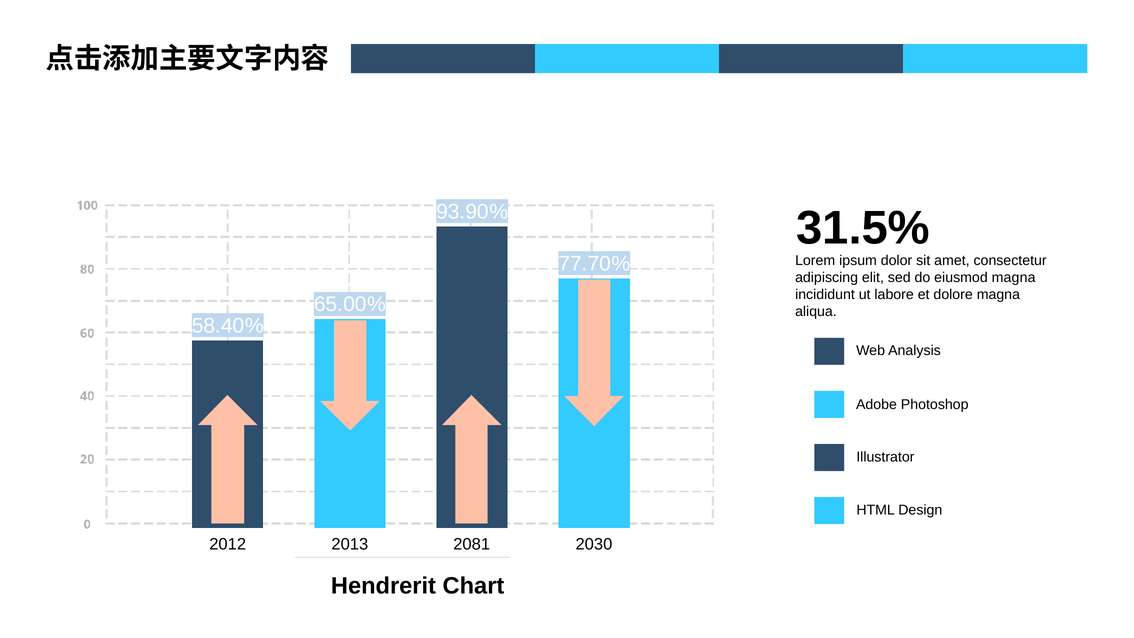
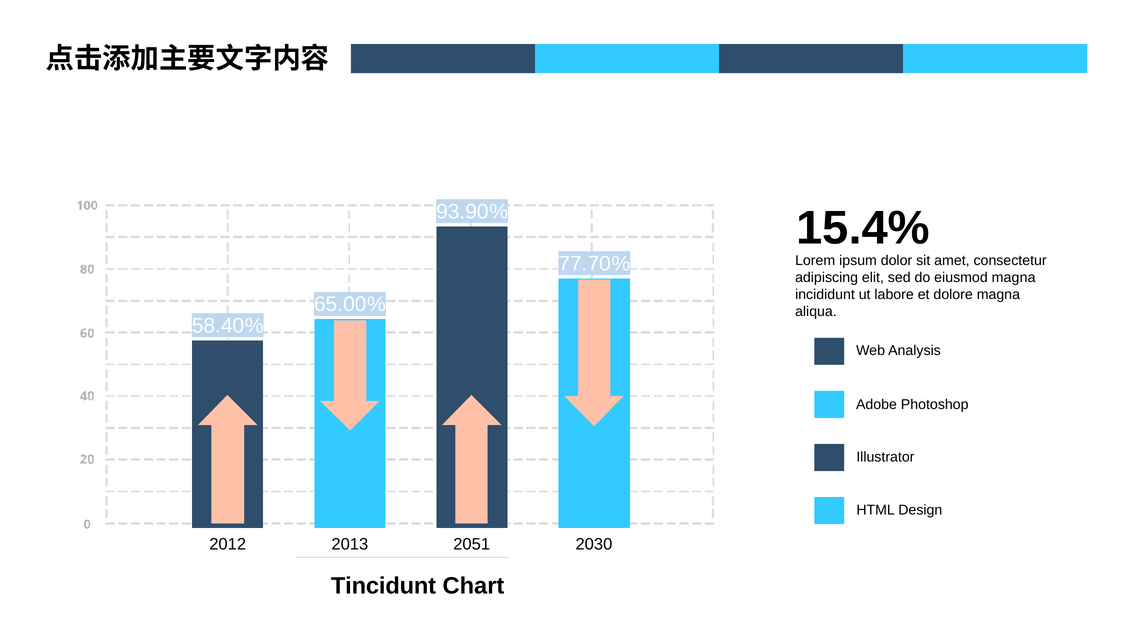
31.5%: 31.5% -> 15.4% (863, 228)
2081: 2081 -> 2051 (472, 544)
Hendrerit: Hendrerit -> Tincidunt (384, 586)
